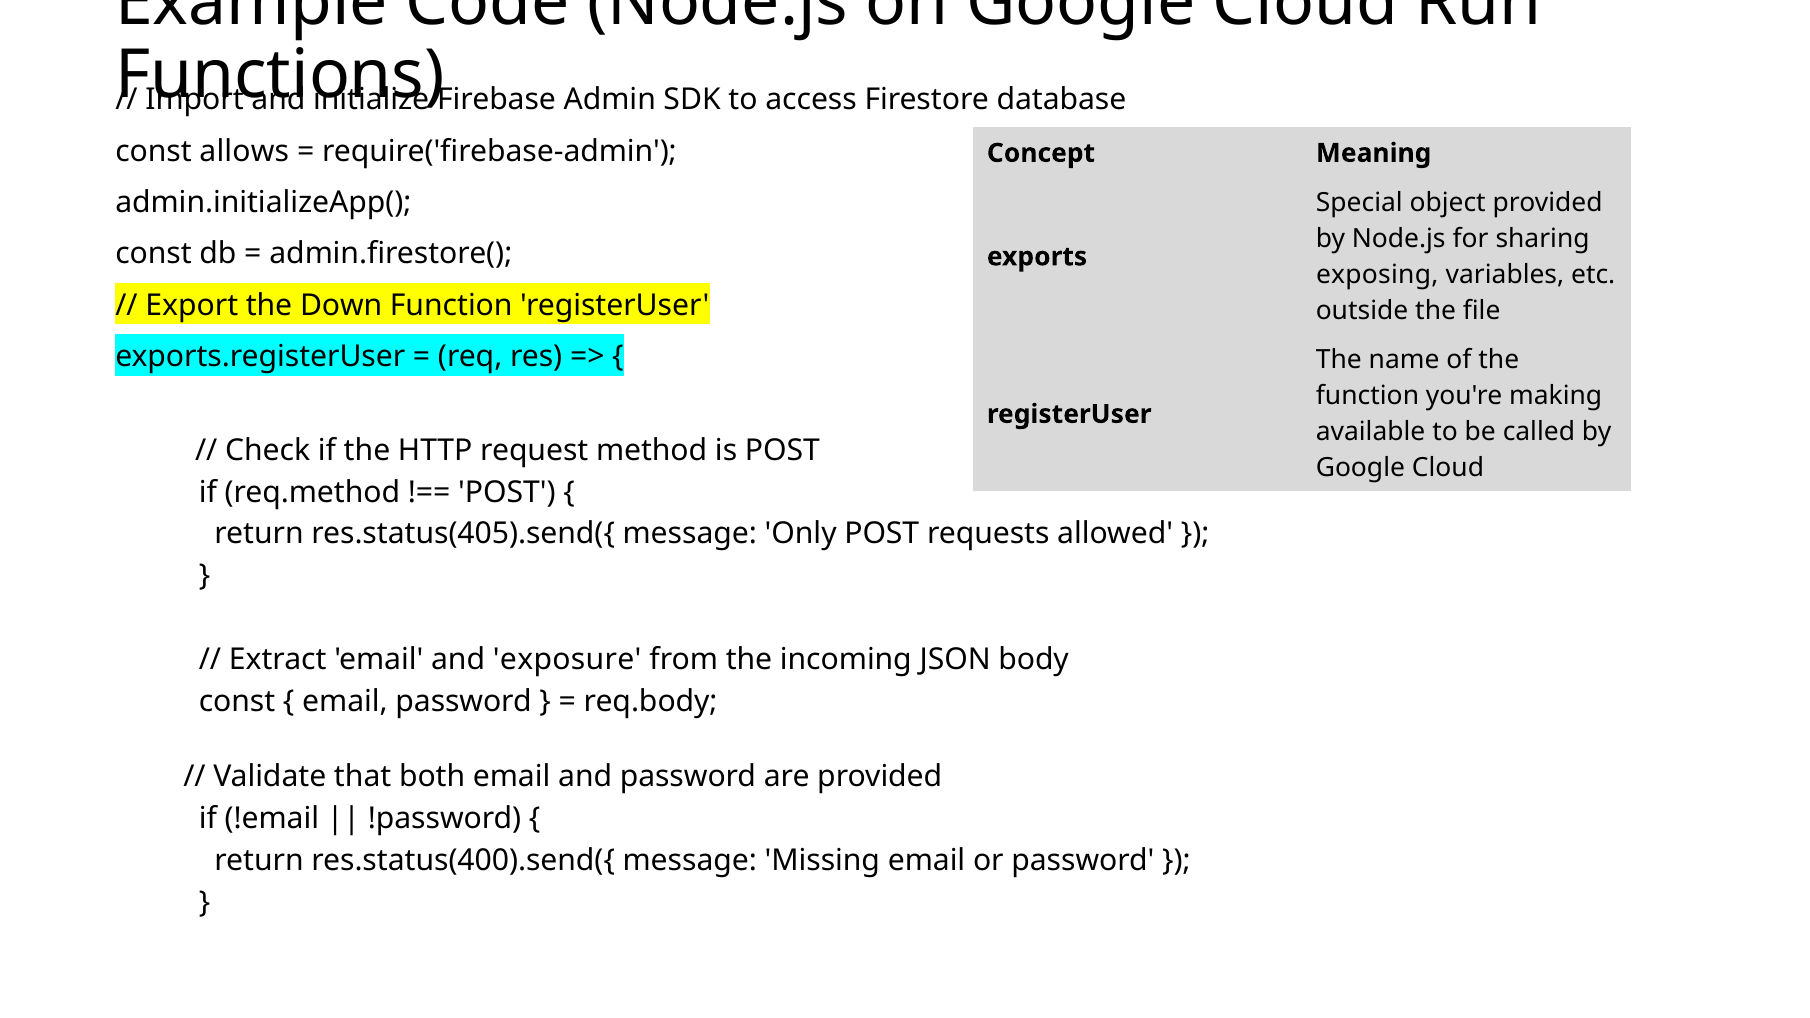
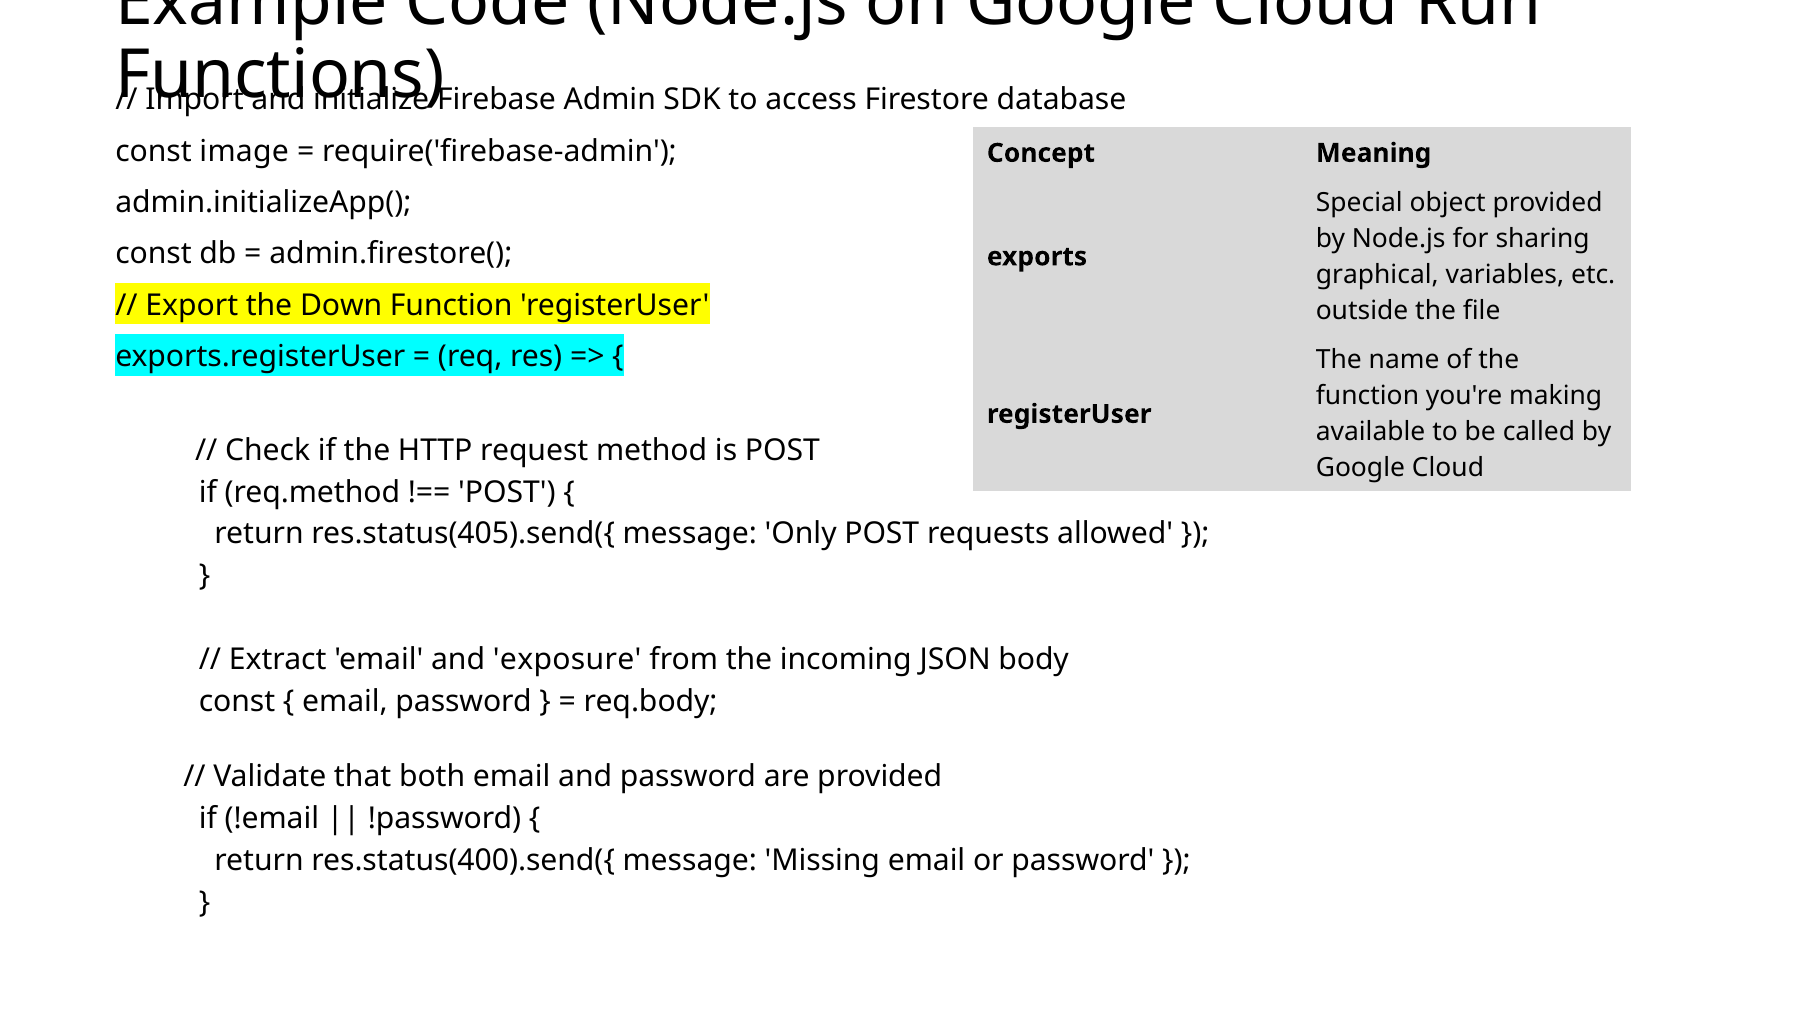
allows: allows -> image (244, 151)
exposing: exposing -> graphical (1377, 275)
